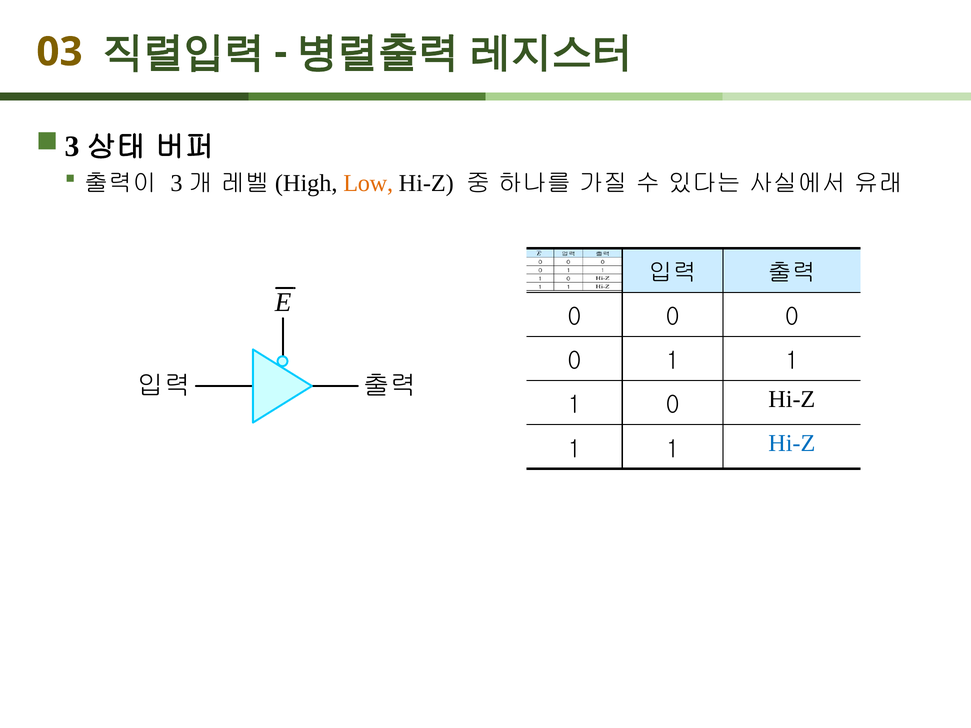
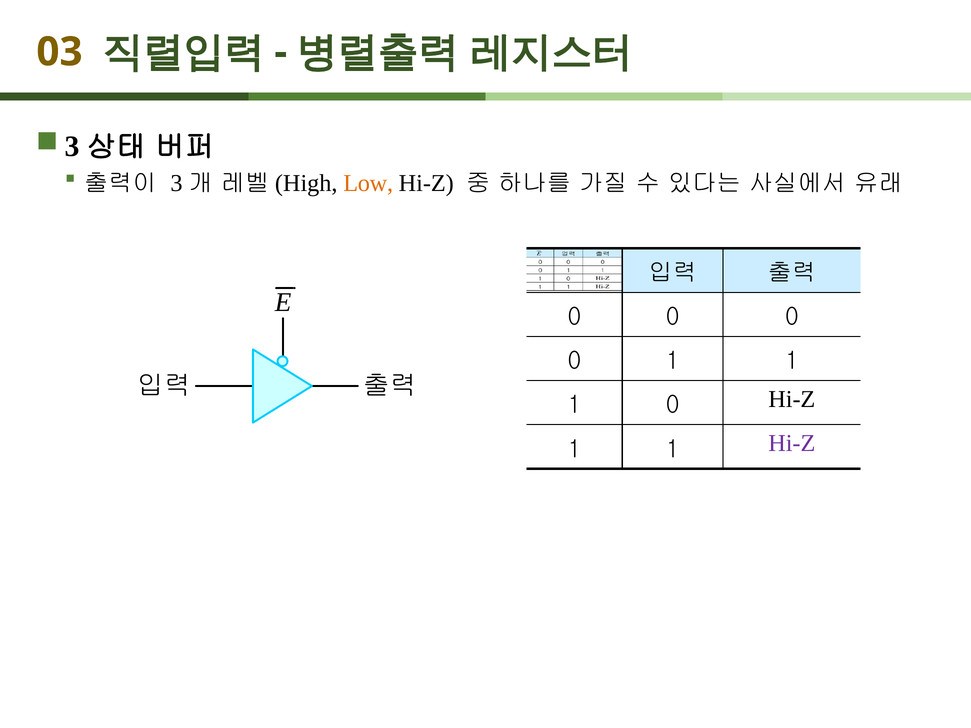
Hi-Z colour: blue -> purple (792, 443)
